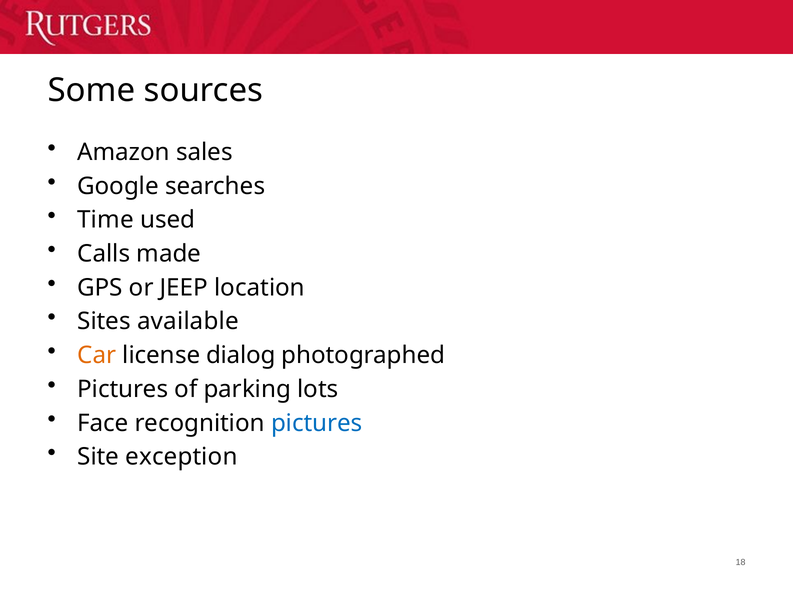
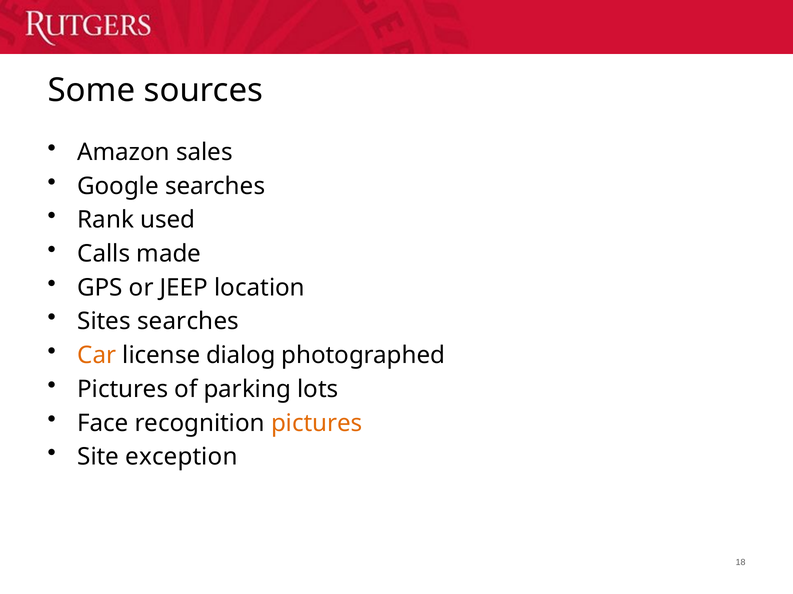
Time: Time -> Rank (106, 220)
Sites available: available -> searches (188, 322)
pictures colour: blue -> orange (317, 424)
